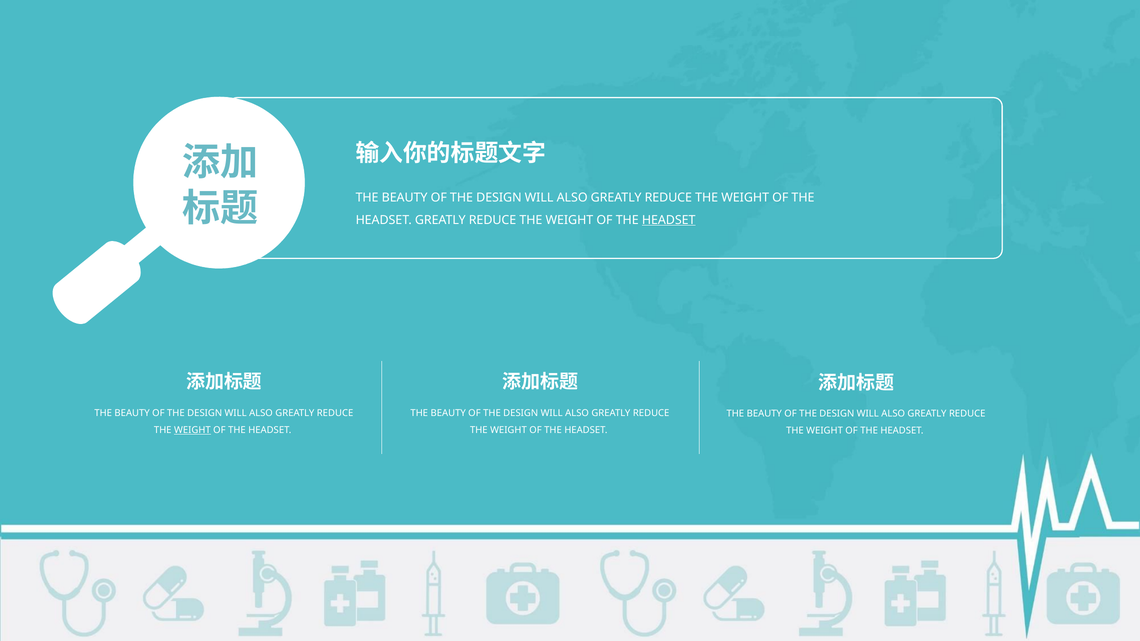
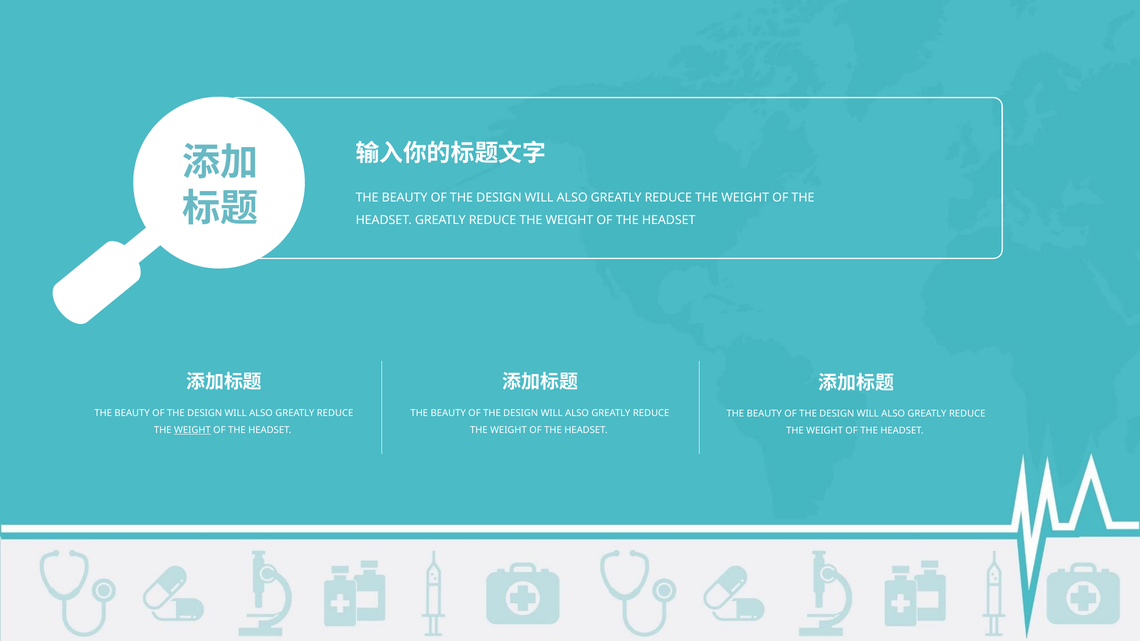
HEADSET underline: present -> none (669, 220)
